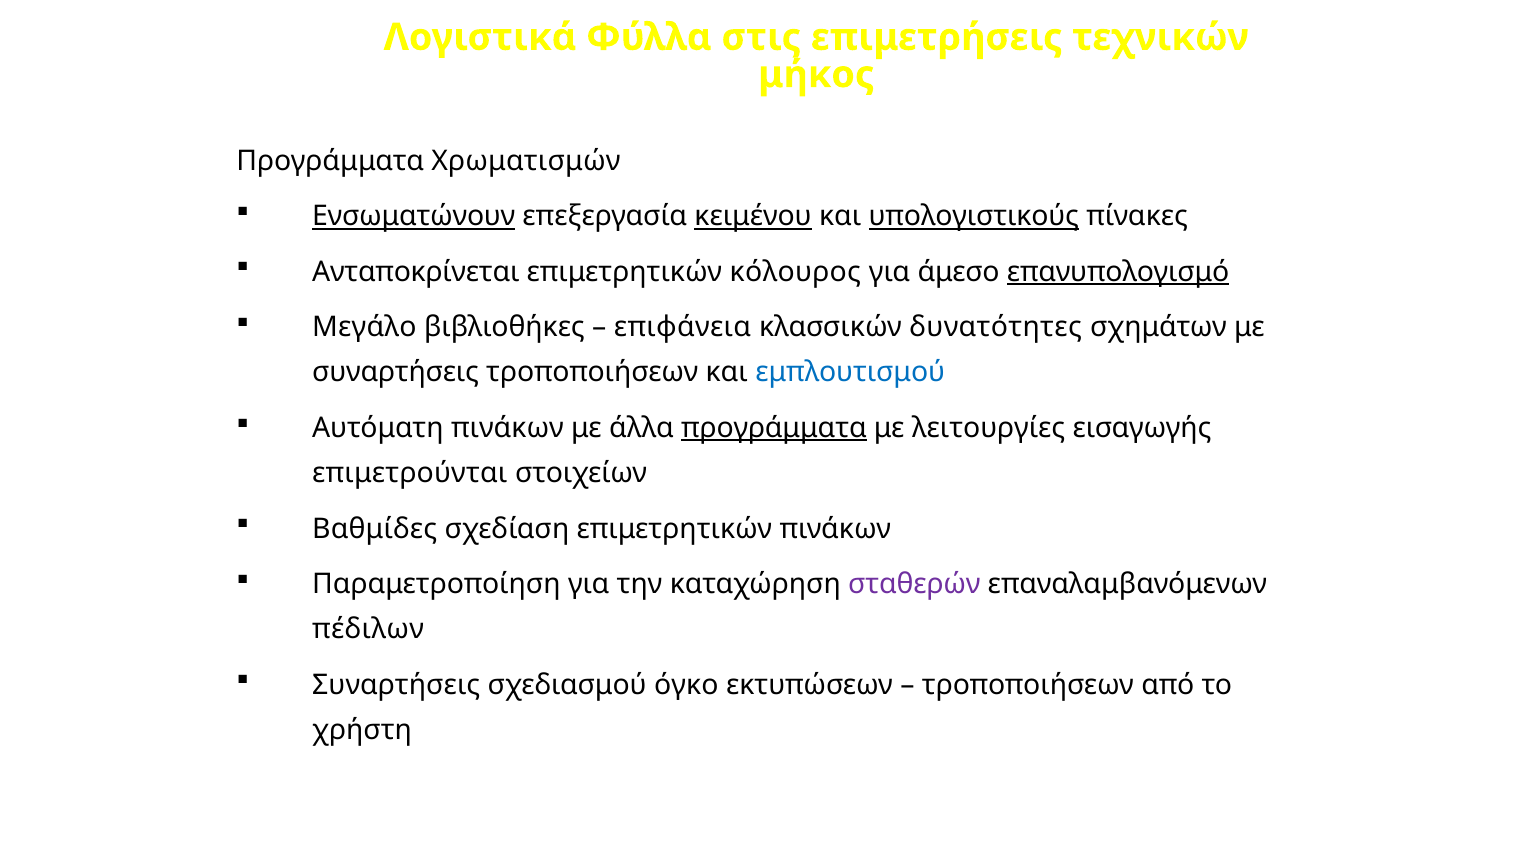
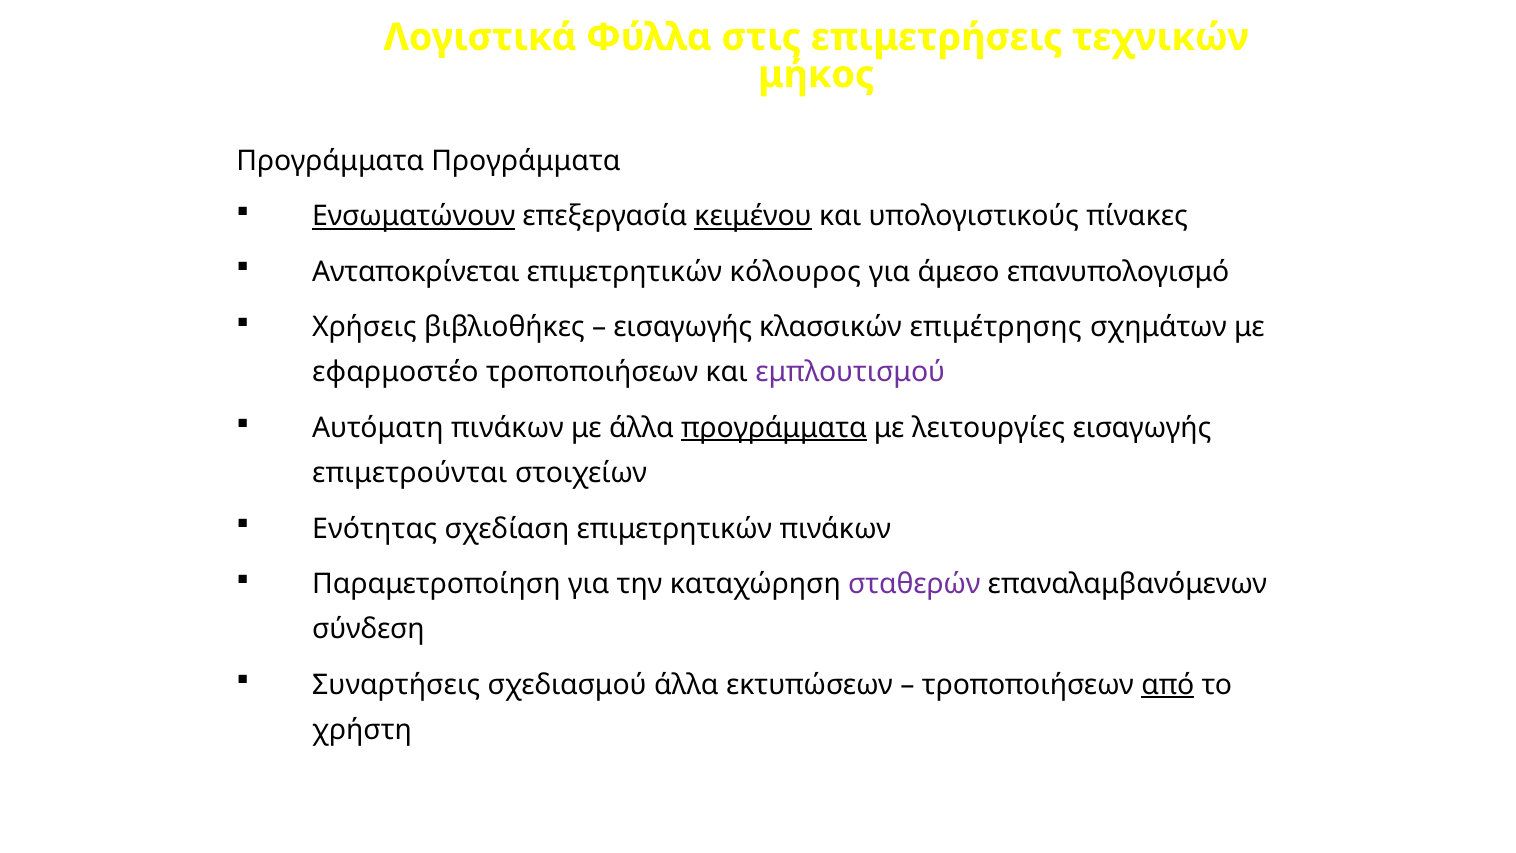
Προγράμματα Χρωματισμών: Χρωματισμών -> Προγράμματα (526, 161)
υπολογιστικούς underline: present -> none (974, 216)
επανυπολογισμό underline: present -> none (1118, 272)
Μεγάλο: Μεγάλο -> Χρήσεις (364, 327)
επιφάνεια: επιφάνεια -> εισαγωγής (683, 327)
δυνατότητες: δυνατότητες -> επιμέτρησης (996, 327)
συναρτήσεις: συναρτήσεις -> εφαρμοστέο (395, 372)
εμπλουτισμού colour: blue -> purple (850, 372)
Βαθμίδες: Βαθμίδες -> Ενότητας (375, 528)
πέδιλων: πέδιλων -> σύνδεση (368, 629)
σχεδιασμού όγκο: όγκο -> άλλα (686, 685)
από underline: none -> present (1168, 685)
